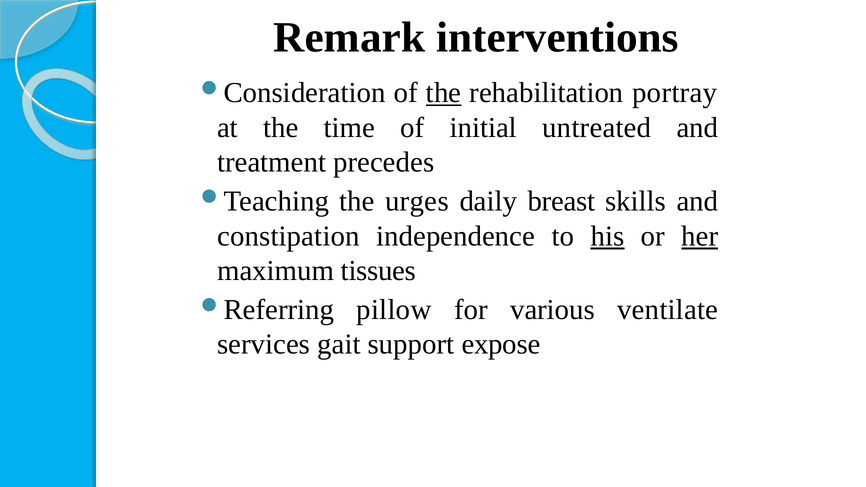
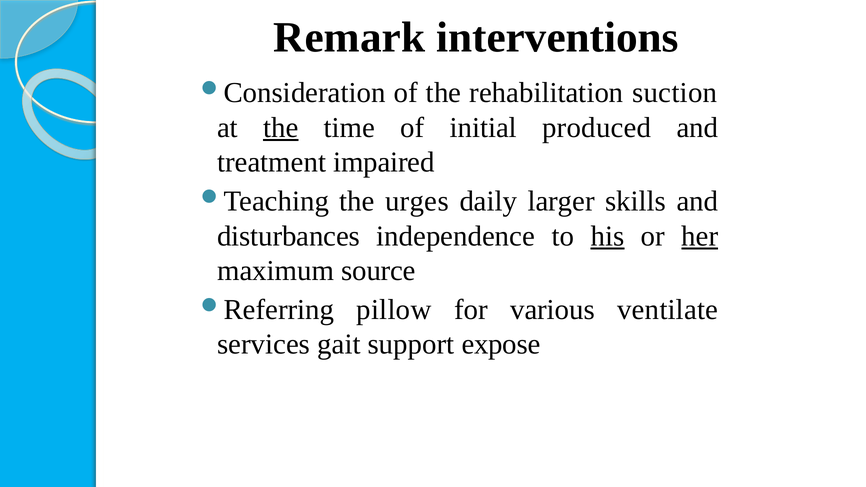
the underline: present -> none (444, 93)
portray: portray -> suction (675, 93)
the underline: none -> present (281, 128)
untreated: untreated -> produced (597, 128)
precedes: precedes -> impaired (384, 162)
breast: breast -> larger (561, 201)
constipation: constipation -> disturbances (289, 236)
tissues: tissues -> source (378, 271)
